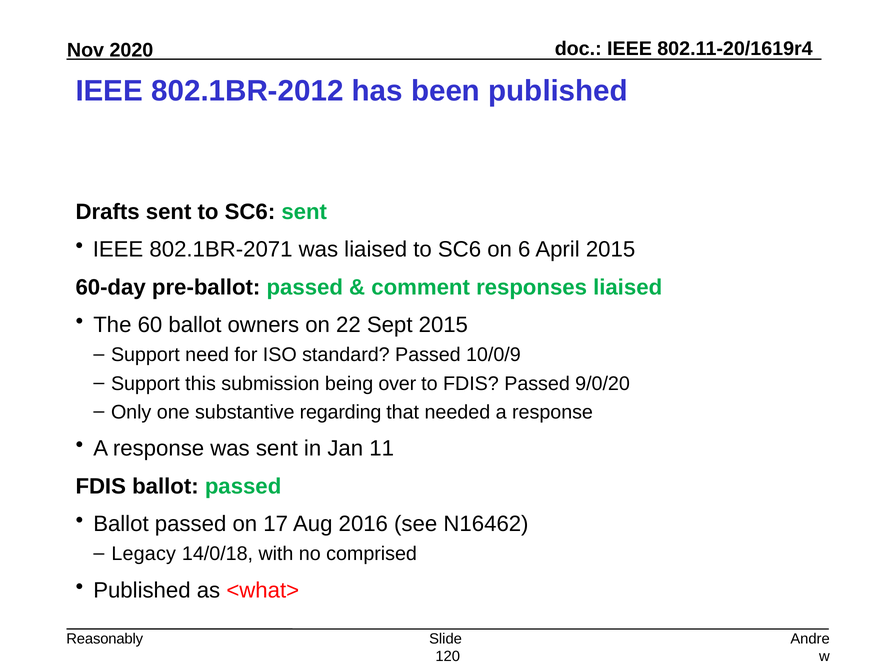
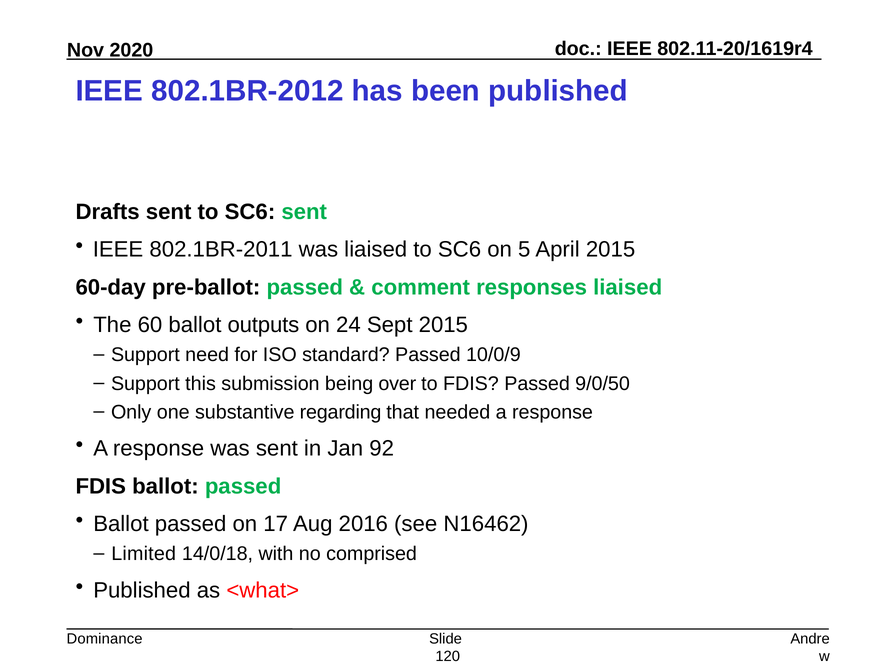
802.1BR-2071: 802.1BR-2071 -> 802.1BR-2011 (221, 249)
6: 6 -> 5 (524, 249)
owners: owners -> outputs (263, 325)
22: 22 -> 24 (348, 325)
9/0/20: 9/0/20 -> 9/0/50 (603, 384)
11: 11 -> 92 (382, 449)
Legacy: Legacy -> Limited (144, 554)
Reasonably: Reasonably -> Dominance (105, 639)
